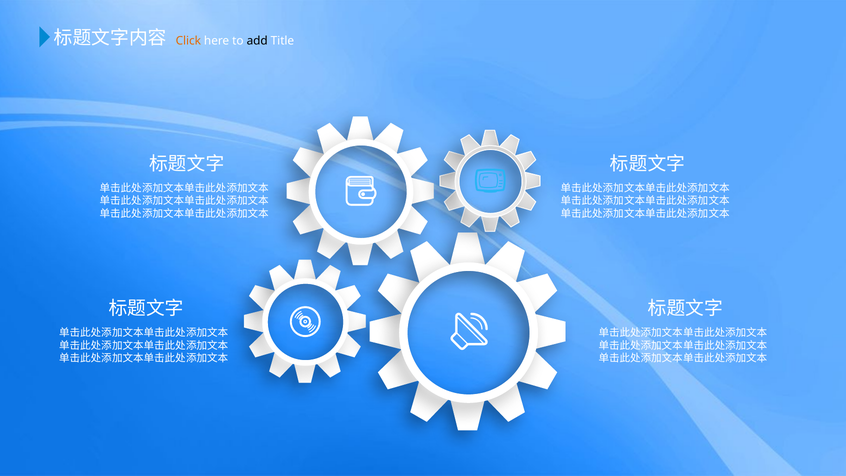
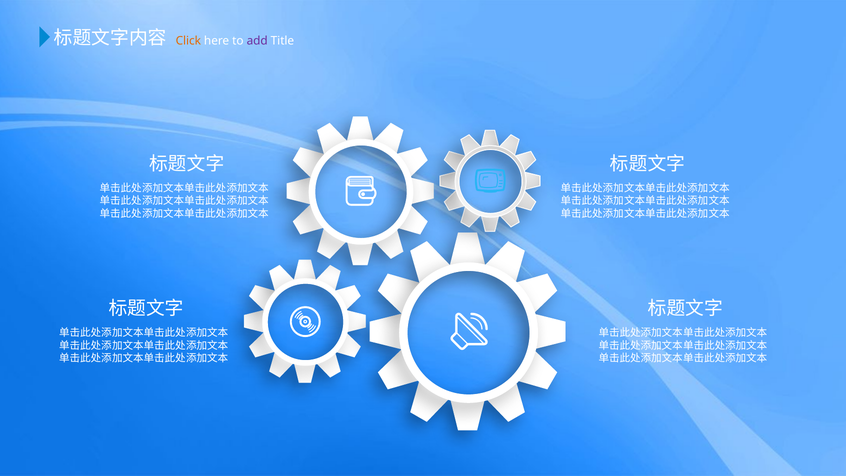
add colour: black -> purple (257, 41)
